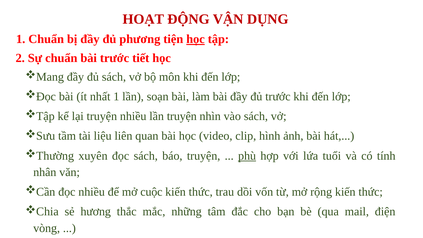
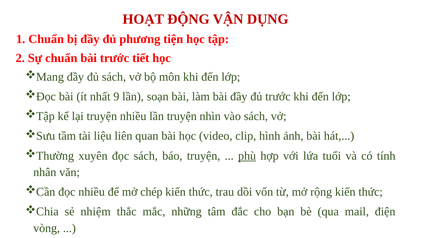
học underline: present -> none (196, 39)
nhất 1: 1 -> 9 (116, 97)
cuộc: cuộc -> chép (151, 192)
hương: hương -> nhiệm (96, 212)
